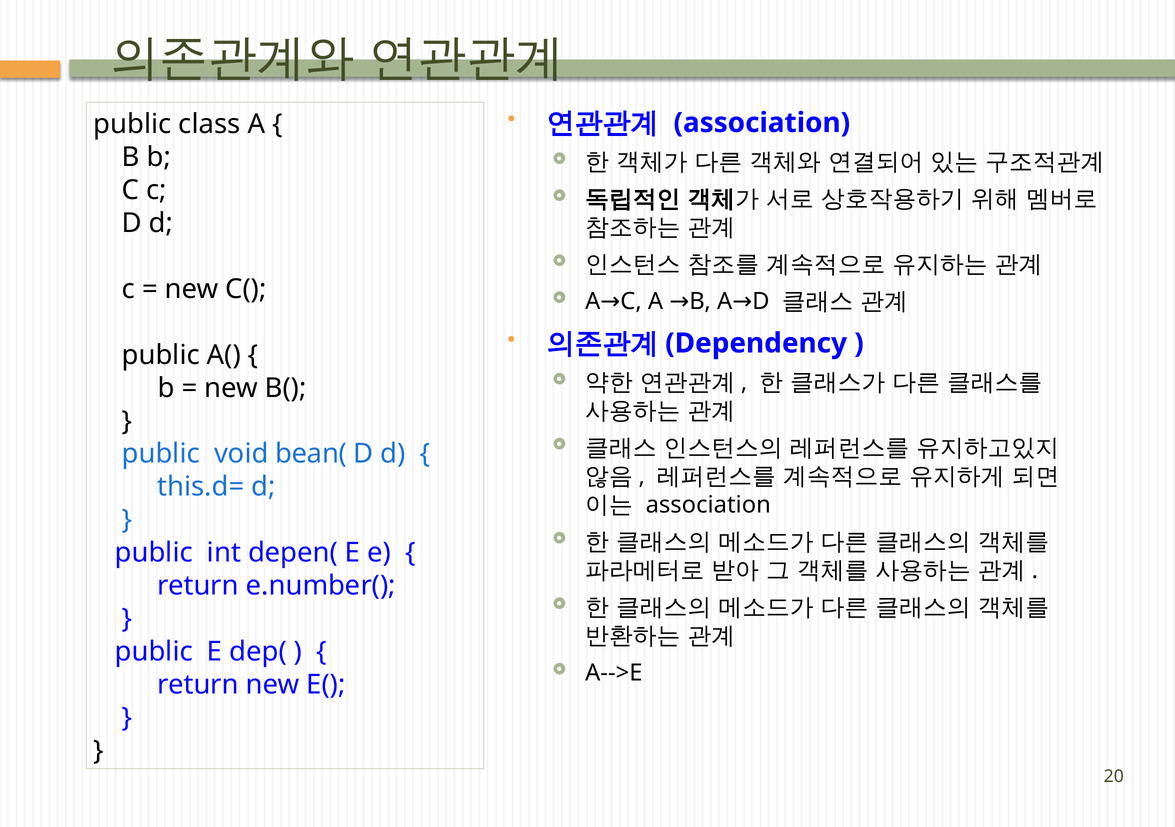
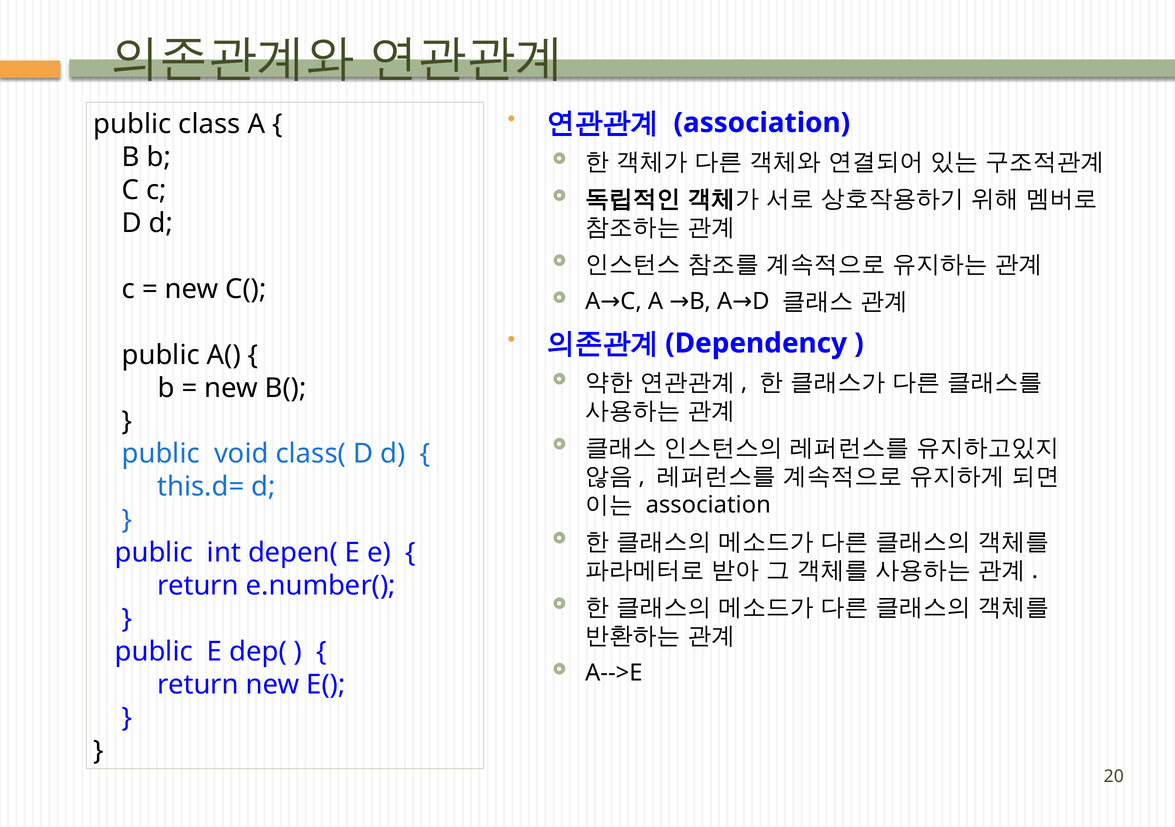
bean(: bean( -> class( (311, 454)
